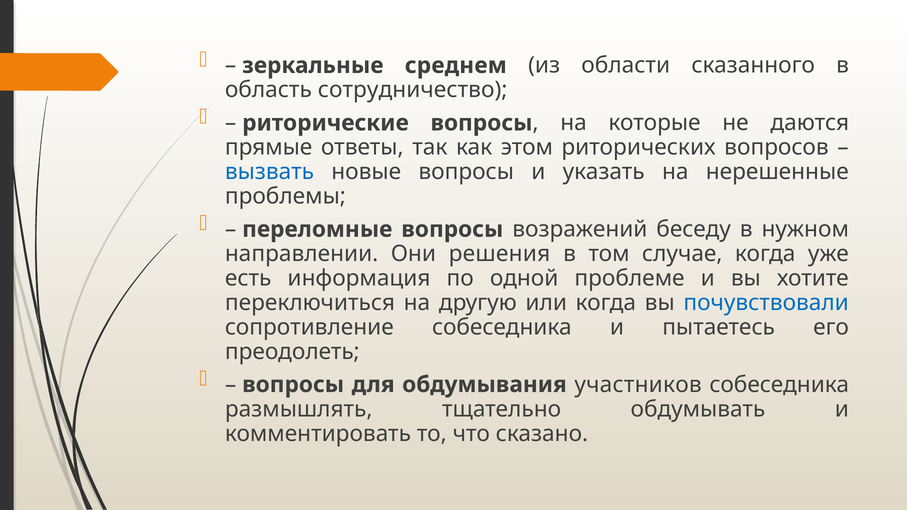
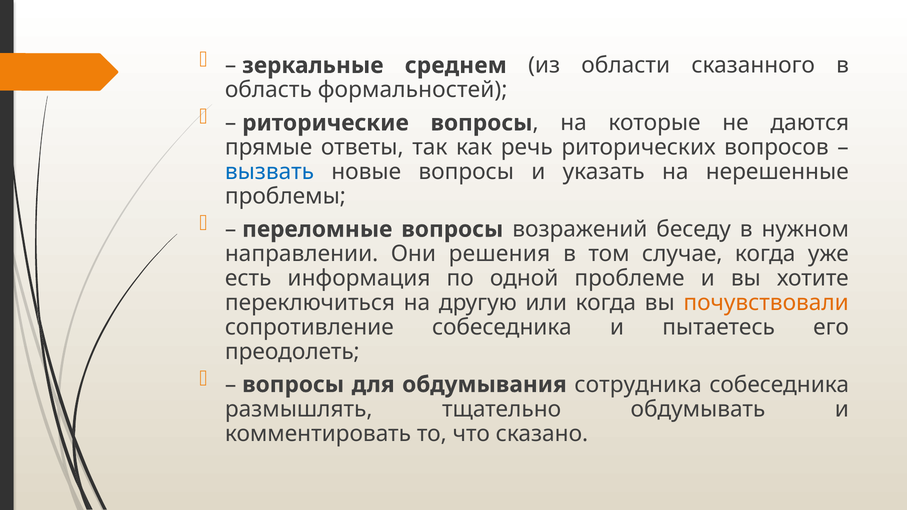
сотрудничество: сотрудничество -> формальностей (413, 90)
этом: этом -> речь (527, 147)
почувствовали colour: blue -> orange (766, 303)
участников: участников -> сотрудника (638, 385)
